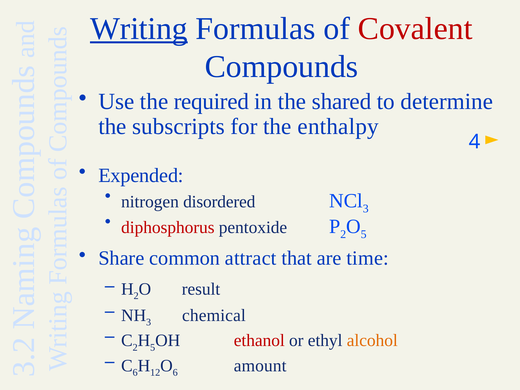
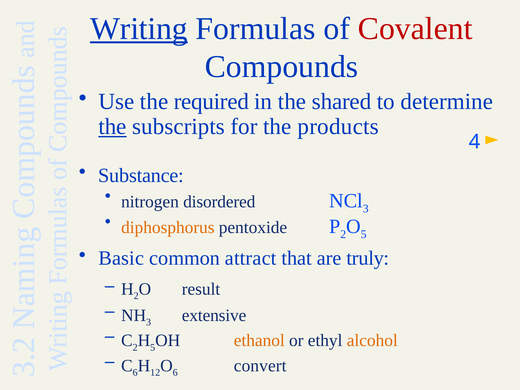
the underline: none -> present (112, 127)
enthalpy: enthalpy -> products (338, 127)
Expended: Expended -> Substance (141, 175)
diphosphorus colour: red -> orange (168, 227)
Share: Share -> Basic (121, 258)
time: time -> truly (368, 258)
chemical: chemical -> extensive (214, 315)
ethanol colour: red -> orange (259, 341)
amount: amount -> convert (260, 366)
